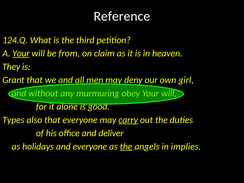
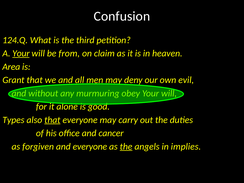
Reference: Reference -> Confusion (122, 16)
They: They -> Area (11, 67)
girl: girl -> evil (186, 80)
that underline: none -> present (52, 120)
carry underline: present -> none (128, 120)
deliver: deliver -> cancer (111, 133)
holidays: holidays -> forgiven (38, 146)
